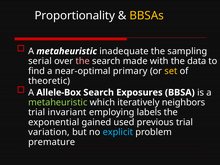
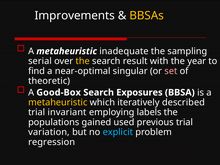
Proportionality: Proportionality -> Improvements (75, 16)
the colour: pink -> yellow (83, 61)
made: made -> result (135, 61)
data: data -> year (197, 61)
primary: primary -> singular (130, 71)
set colour: yellow -> pink (171, 71)
Allele-Box: Allele-Box -> Good-Box (59, 92)
metaheuristic colour: light green -> yellow (58, 102)
neighbors: neighbors -> described (183, 102)
exponential: exponential -> populations (54, 122)
premature: premature -> regression (52, 142)
